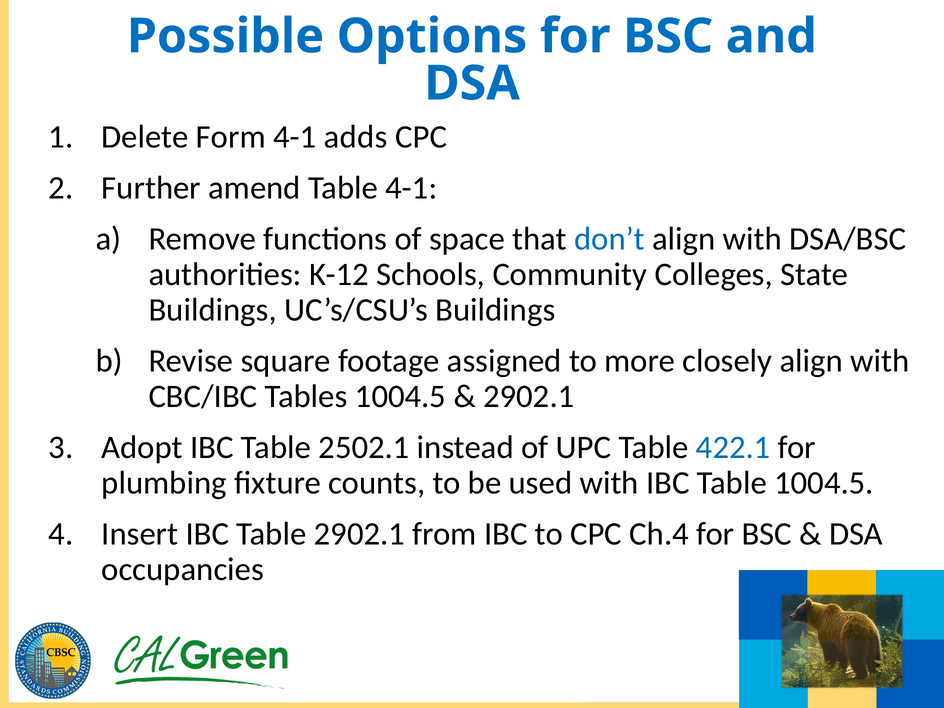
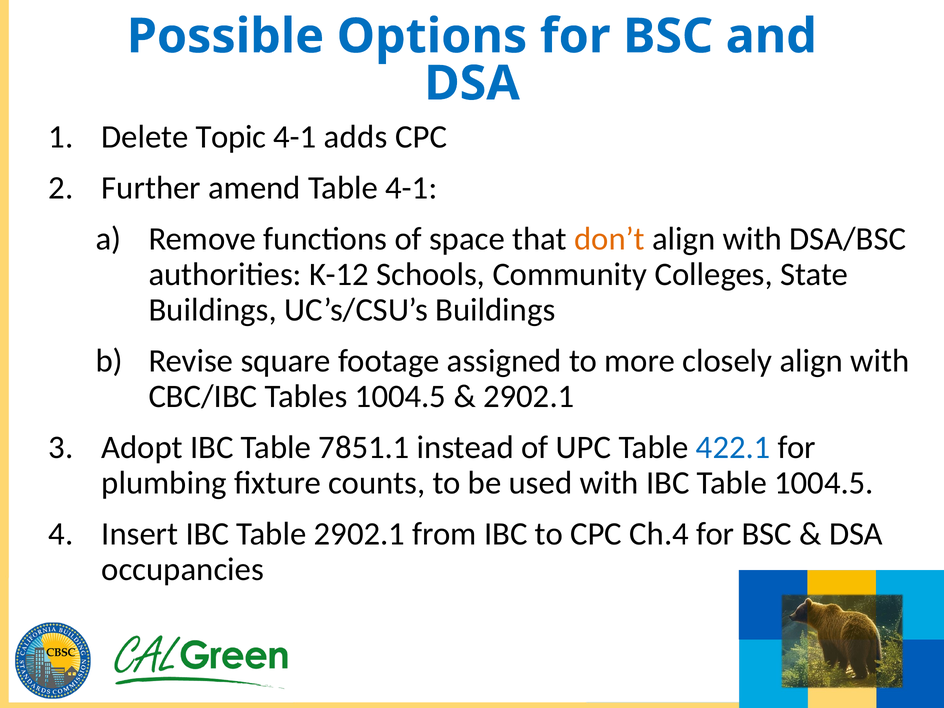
Form: Form -> Topic (231, 137)
don’t colour: blue -> orange (609, 239)
2502.1: 2502.1 -> 7851.1 (364, 448)
